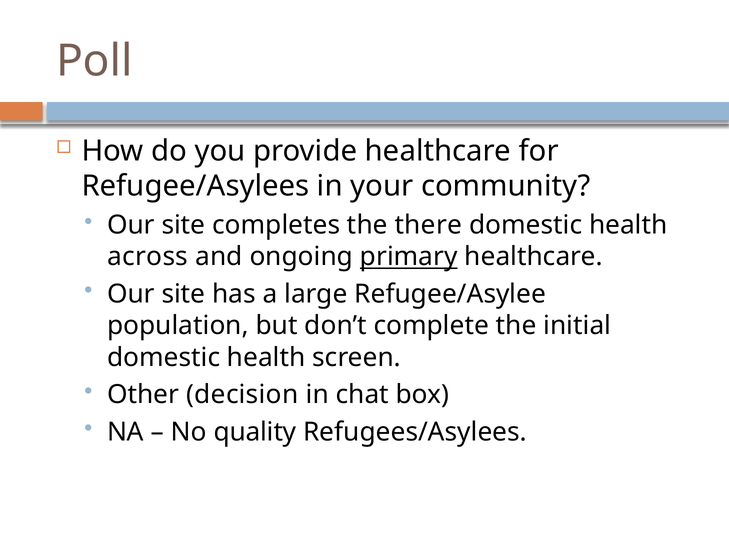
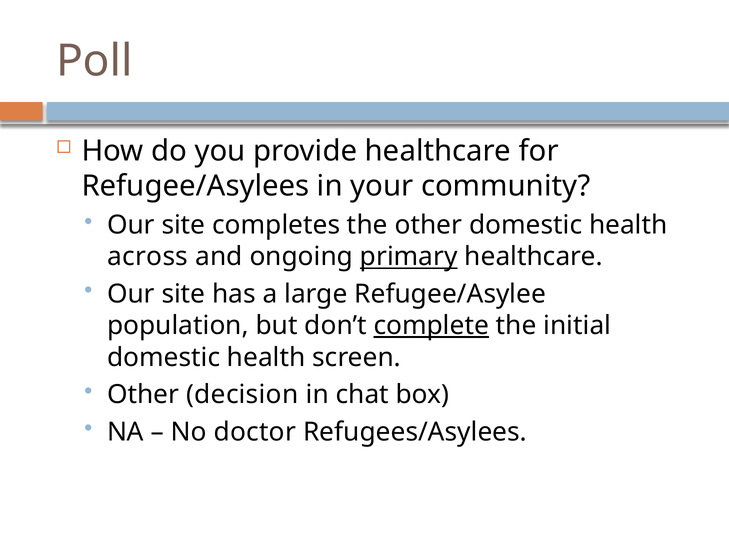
the there: there -> other (428, 225)
complete underline: none -> present (431, 326)
quality: quality -> doctor (255, 432)
